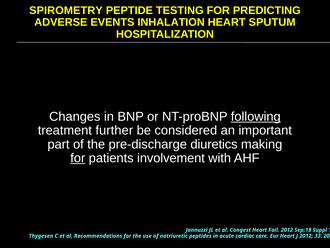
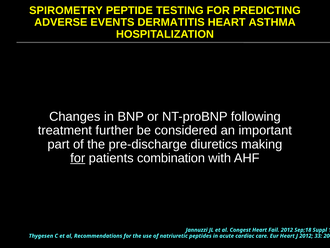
INHALATION: INHALATION -> DERMATITIS (171, 22)
SPUTUM: SPUTUM -> ASTHMA (272, 22)
following underline: present -> none (256, 116)
involvement: involvement -> combination (171, 158)
